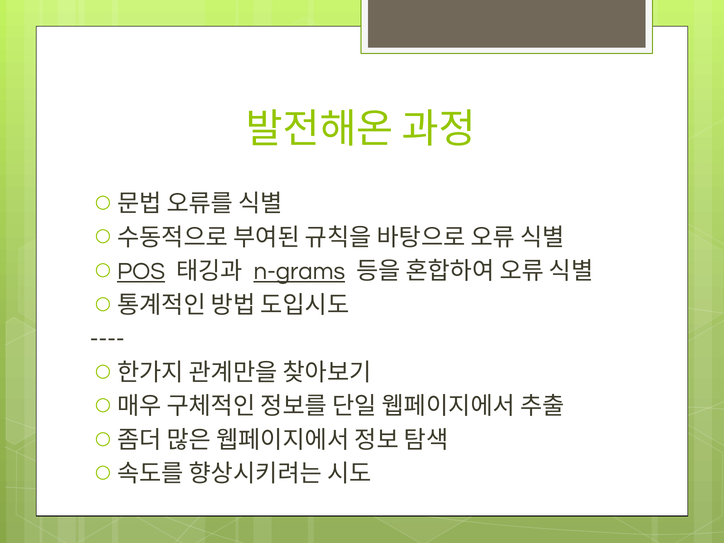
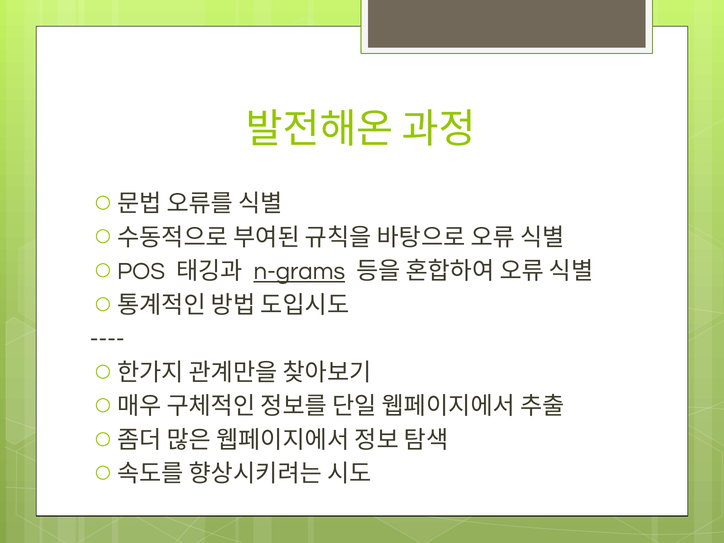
POS underline: present -> none (141, 271)
